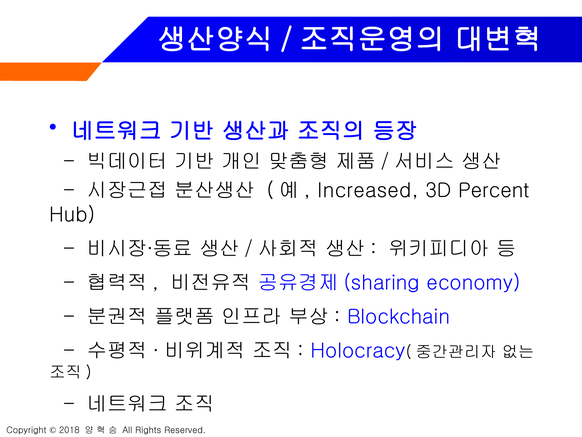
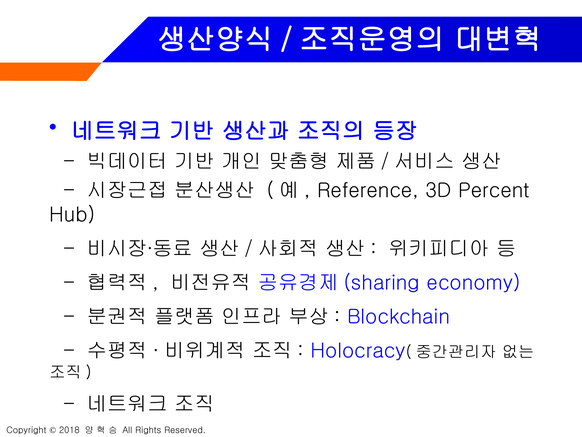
Increased: Increased -> Reference (368, 190)
